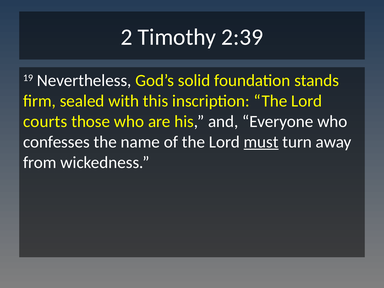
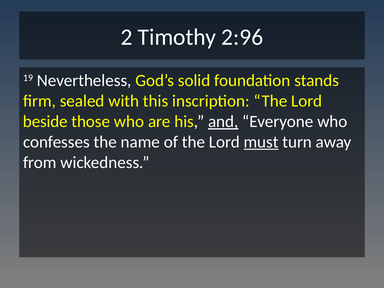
2:39: 2:39 -> 2:96 (242, 37)
courts: courts -> beside (45, 122)
and underline: none -> present (223, 122)
